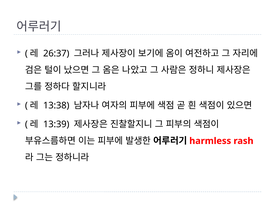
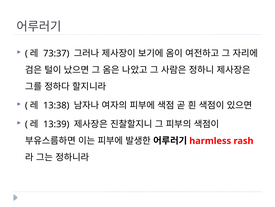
26:37: 26:37 -> 73:37 (56, 53)
